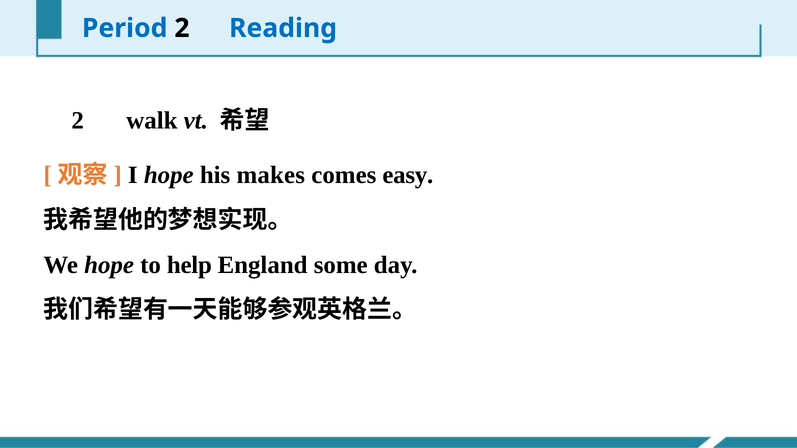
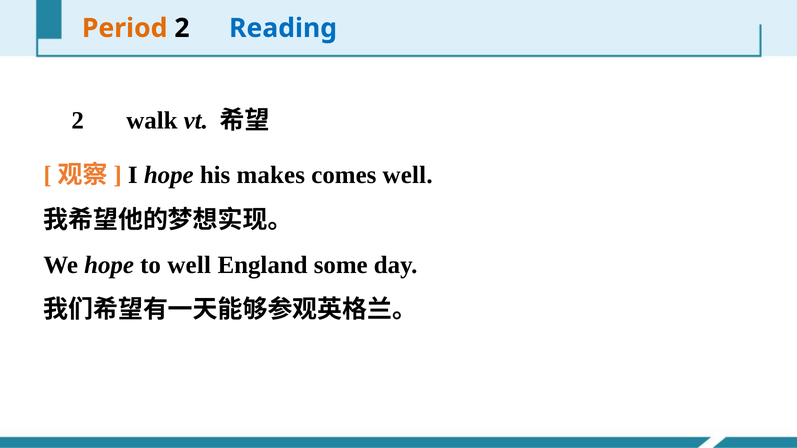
Period colour: blue -> orange (125, 28)
comes easy: easy -> well (408, 175)
to help: help -> well (189, 265)
